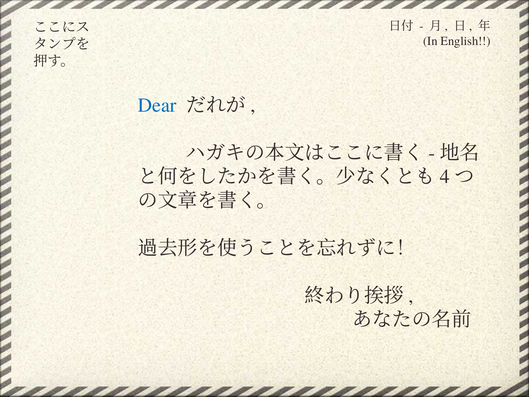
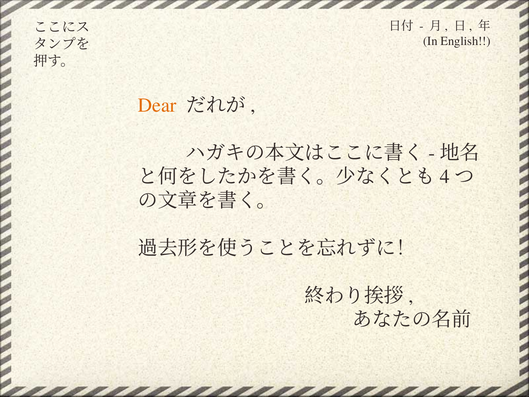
Dear colour: blue -> orange (157, 105)
